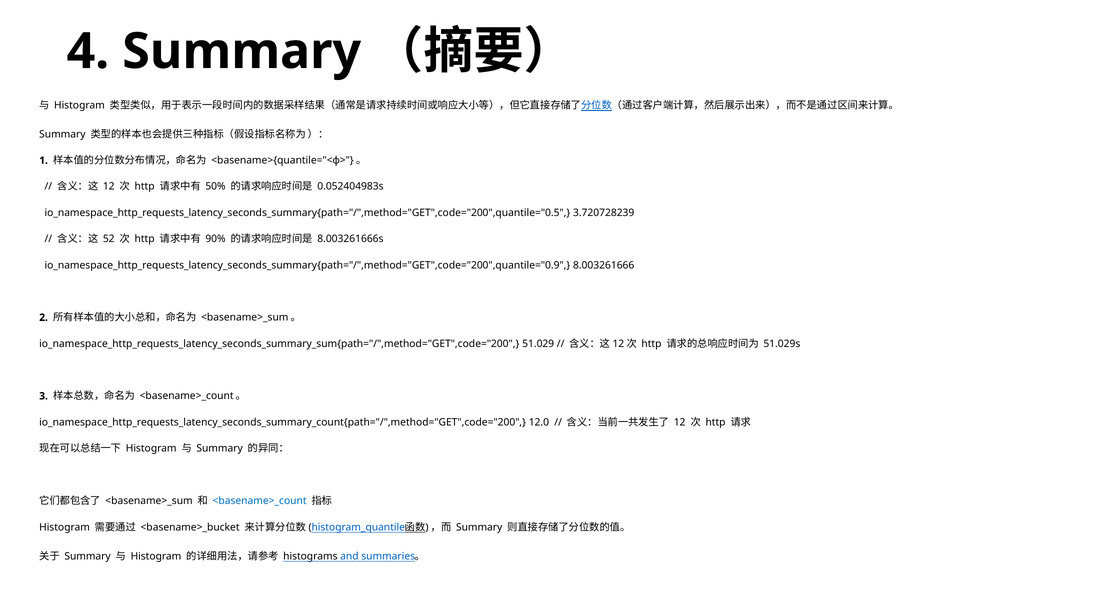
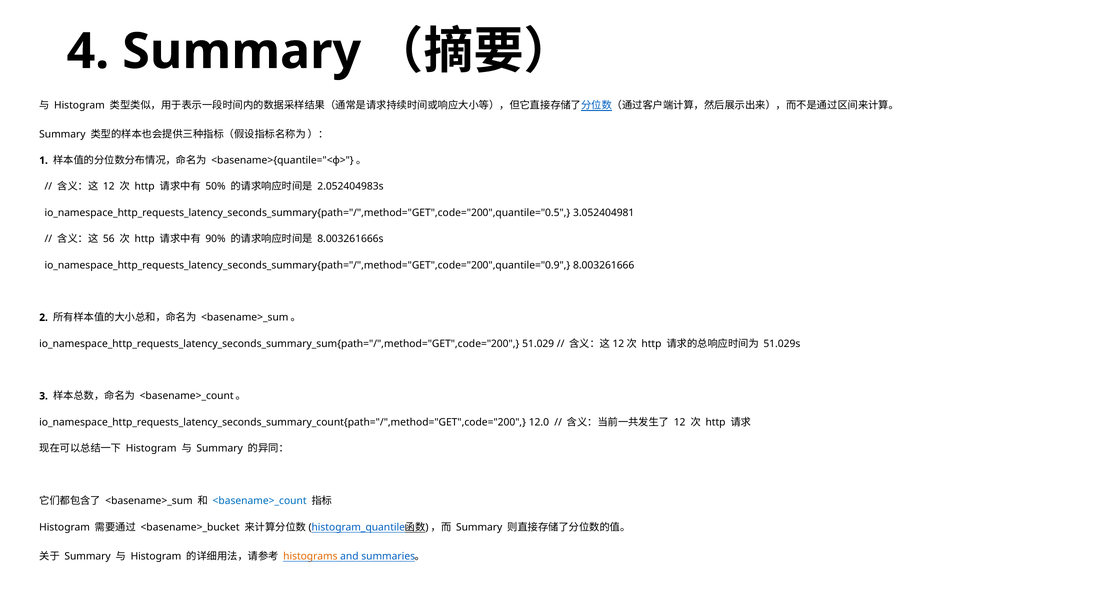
0.052404983s: 0.052404983s -> 2.052404983s (350, 187)
3.720728239: 3.720728239 -> 3.052404981 (604, 213)
52: 52 -> 56 (109, 239)
histograms colour: black -> orange (310, 556)
